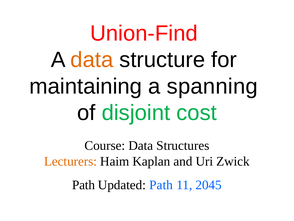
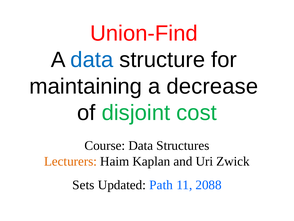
data colour: orange -> blue (92, 60)
spanning: spanning -> decrease (212, 86)
Path: Path -> Sets (83, 185)
2045: 2045 -> 2088 (209, 185)
